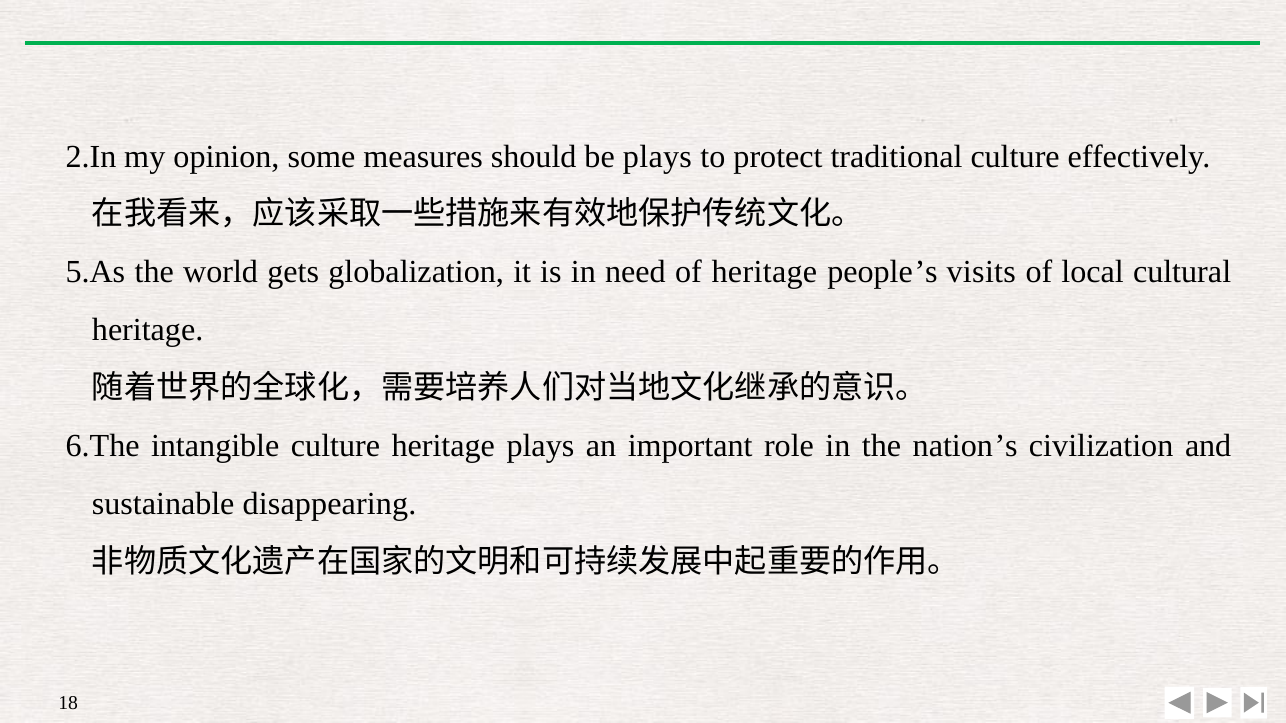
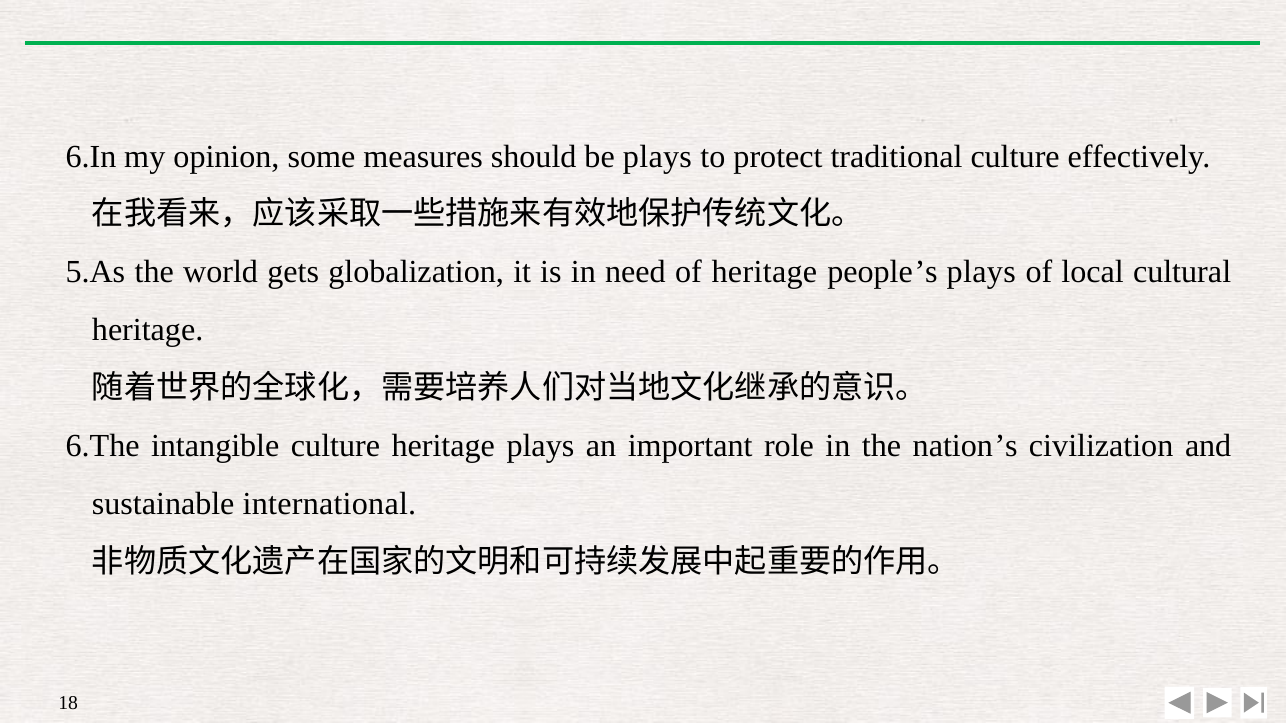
2.In: 2.In -> 6.In (91, 157)
people’s visits: visits -> plays (981, 272)
disappearing: disappearing -> international (329, 504)
